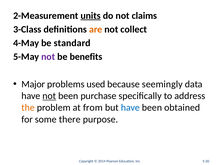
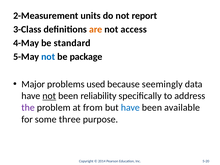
units underline: present -> none (91, 16)
claims: claims -> report (144, 16)
collect: collect -> access (134, 29)
not colour: purple -> blue (48, 57)
benefits: benefits -> package (86, 57)
purchase: purchase -> reliability (98, 96)
the colour: orange -> purple (28, 108)
obtained: obtained -> available (182, 108)
there: there -> three (70, 119)
